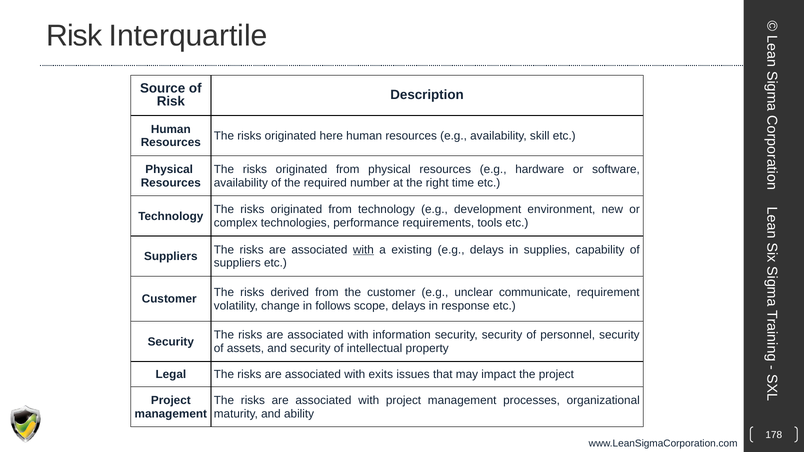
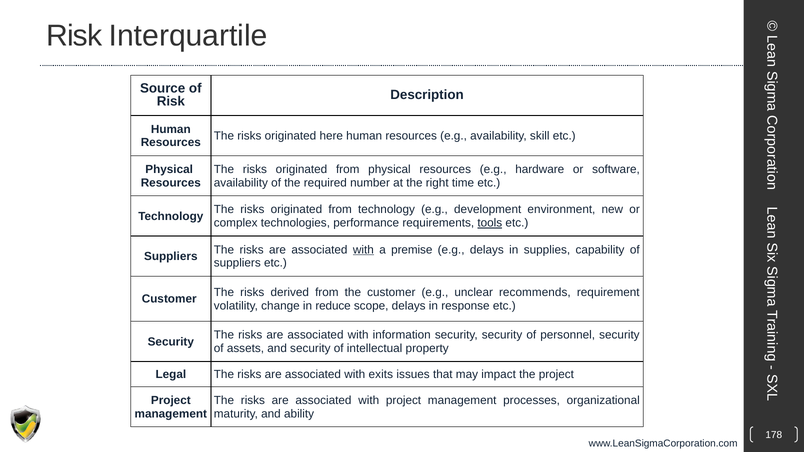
tools underline: none -> present (490, 223)
existing: existing -> premise (412, 250)
communicate: communicate -> recommends (535, 293)
follows: follows -> reduce (333, 306)
